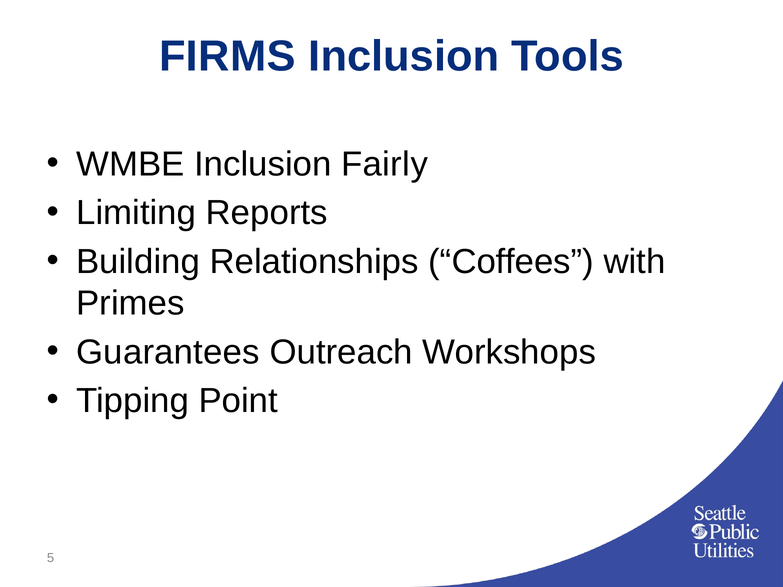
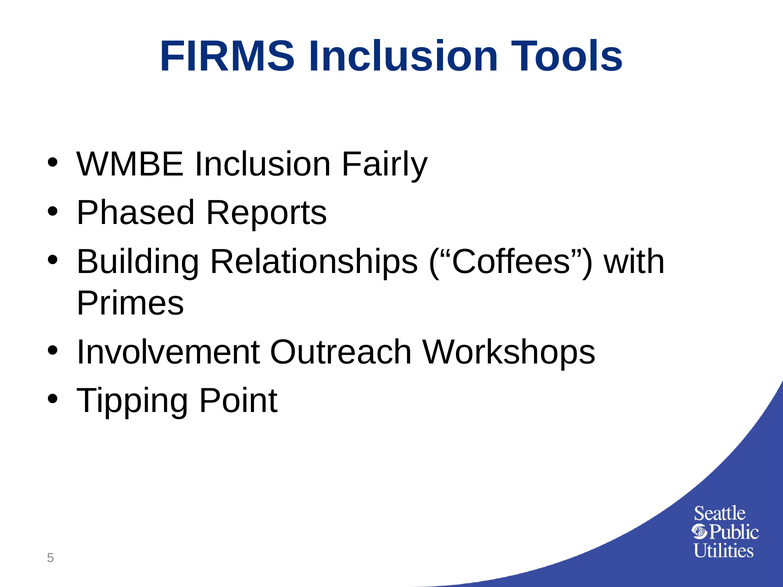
Limiting: Limiting -> Phased (136, 213)
Guarantees: Guarantees -> Involvement (168, 352)
